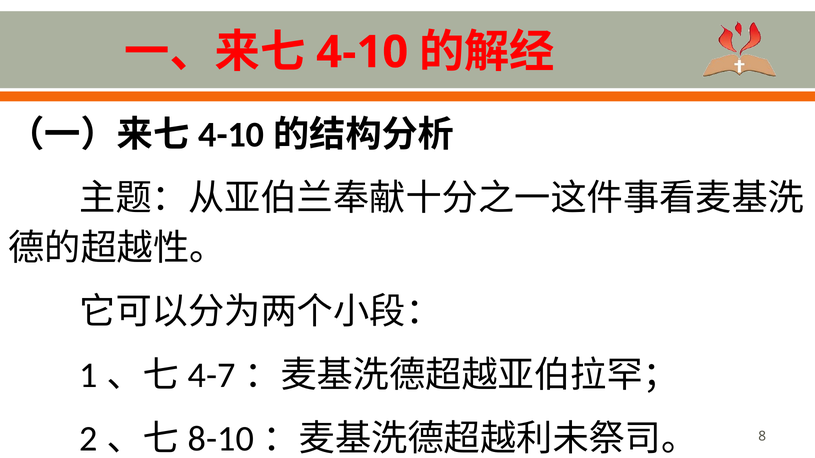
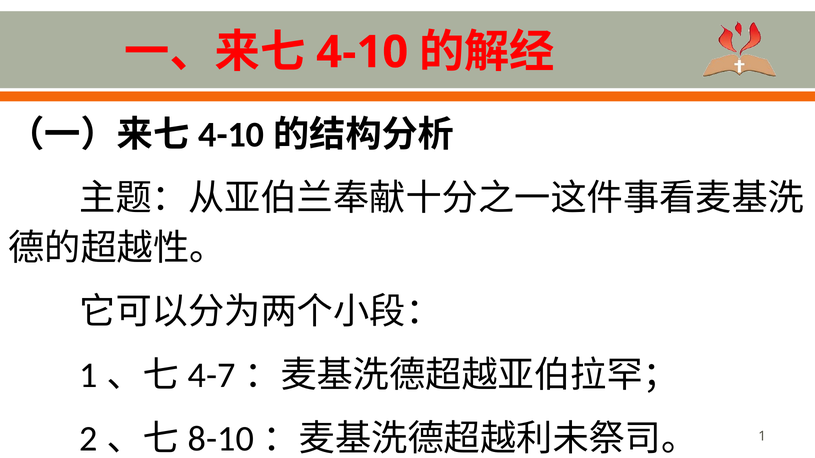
8: 8 -> 1 (762, 437)
